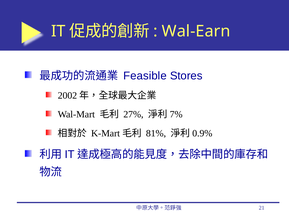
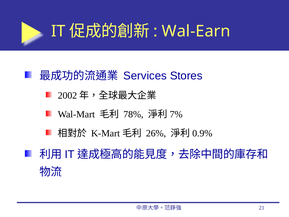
Feasible: Feasible -> Services (145, 76)
27%: 27% -> 78% (133, 114)
81%: 81% -> 26% (156, 133)
